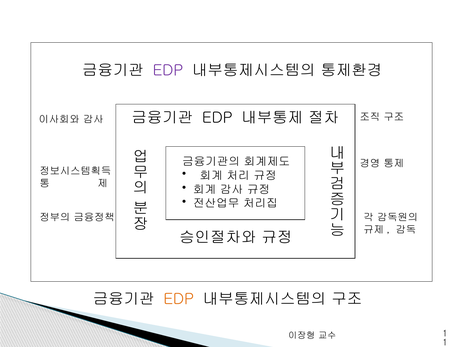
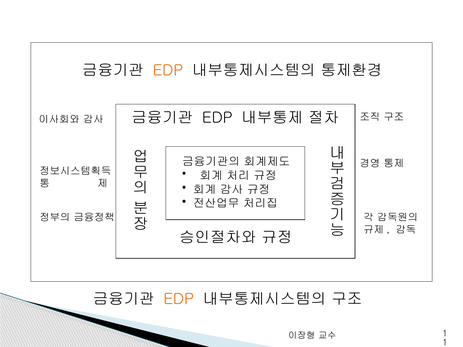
EDP colour: purple -> orange (168, 70)
